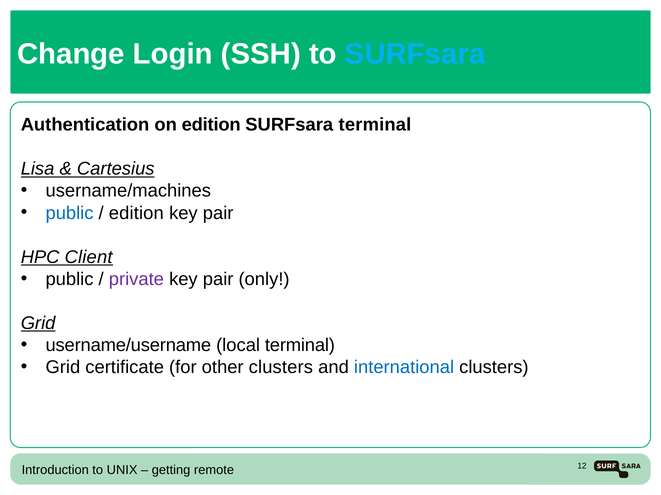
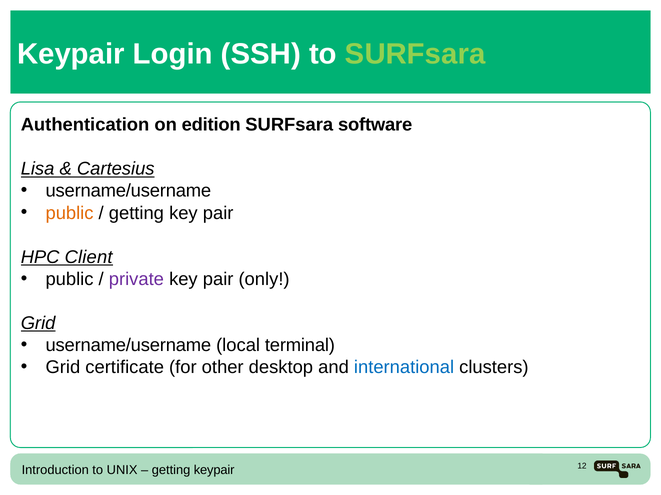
Change: Change -> Keypair (71, 54)
SURFsara colour: light blue -> light green (415, 54)
SURFsara terminal: terminal -> software (375, 125)
username/machines: username/machines -> username/username (128, 191)
public colour: blue -> orange (70, 213)
edition: edition -> getting (136, 213)
other clusters: clusters -> desktop (281, 368)
remote: remote -> keypair (214, 471)
